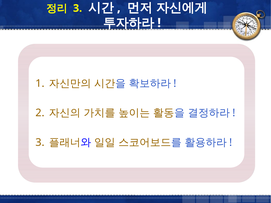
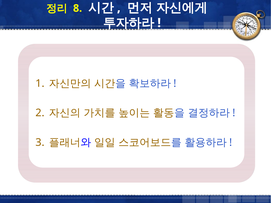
3: 3 -> 8 (78, 8)
